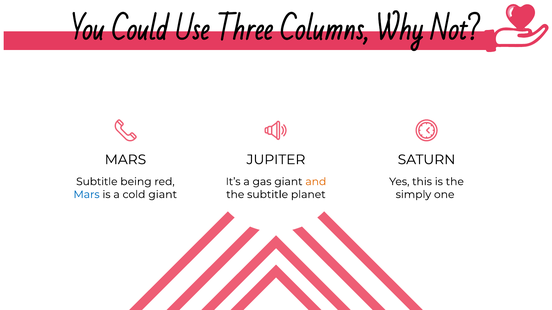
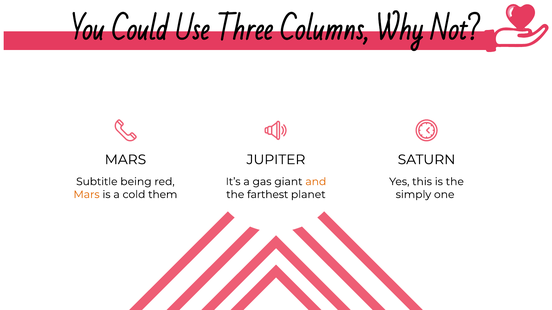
Mars colour: blue -> orange (87, 195)
cold giant: giant -> them (163, 195)
the subtitle: subtitle -> farthest (268, 195)
